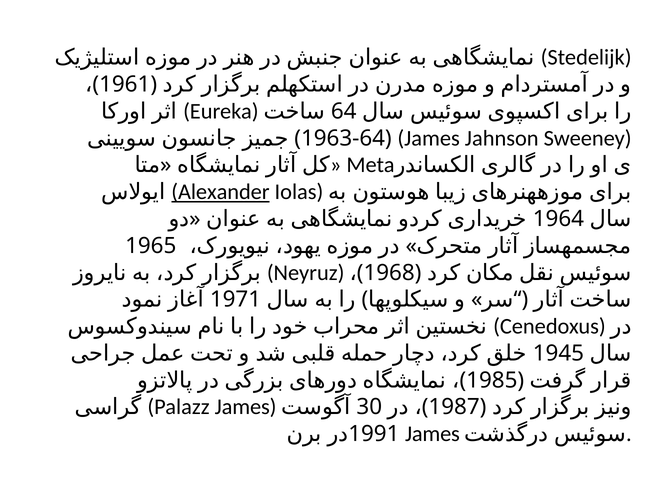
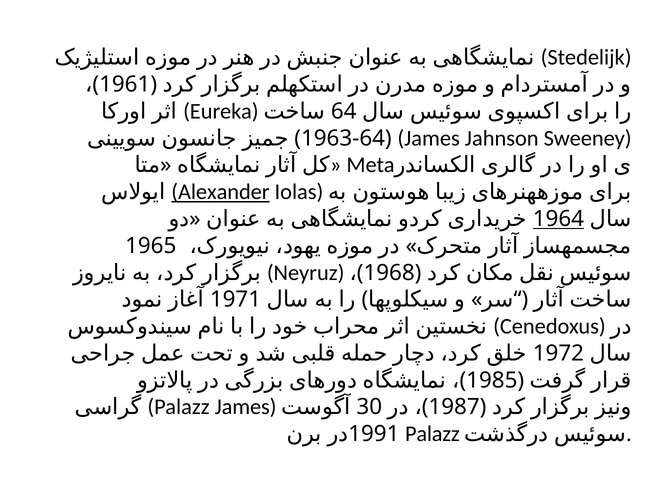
1964 underline: none -> present (558, 219)
1945: 1945 -> 1972 (558, 353)
James: James -> Palazz (432, 434)
